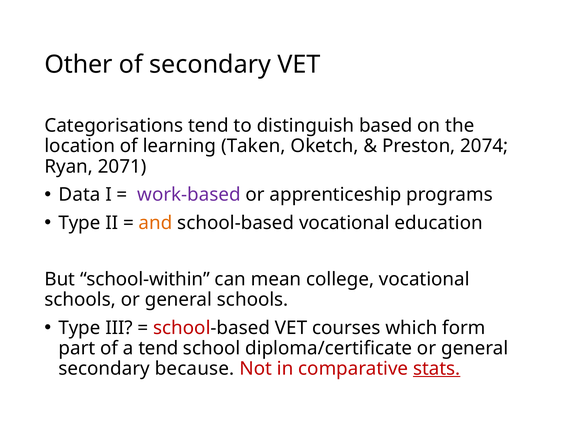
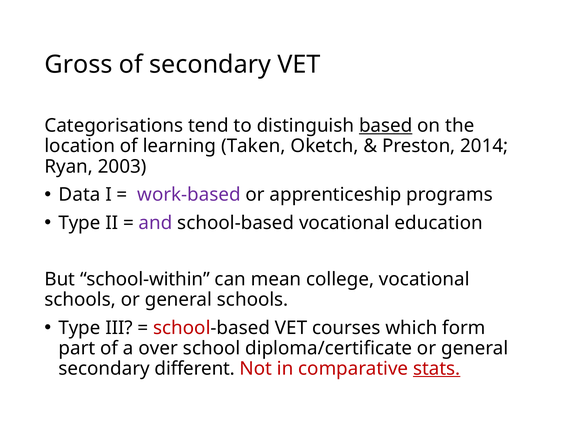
Other: Other -> Gross (78, 64)
based underline: none -> present (386, 126)
2074: 2074 -> 2014 (484, 146)
2071: 2071 -> 2003 (122, 166)
and colour: orange -> purple (156, 223)
a tend: tend -> over (158, 348)
because: because -> different (195, 368)
